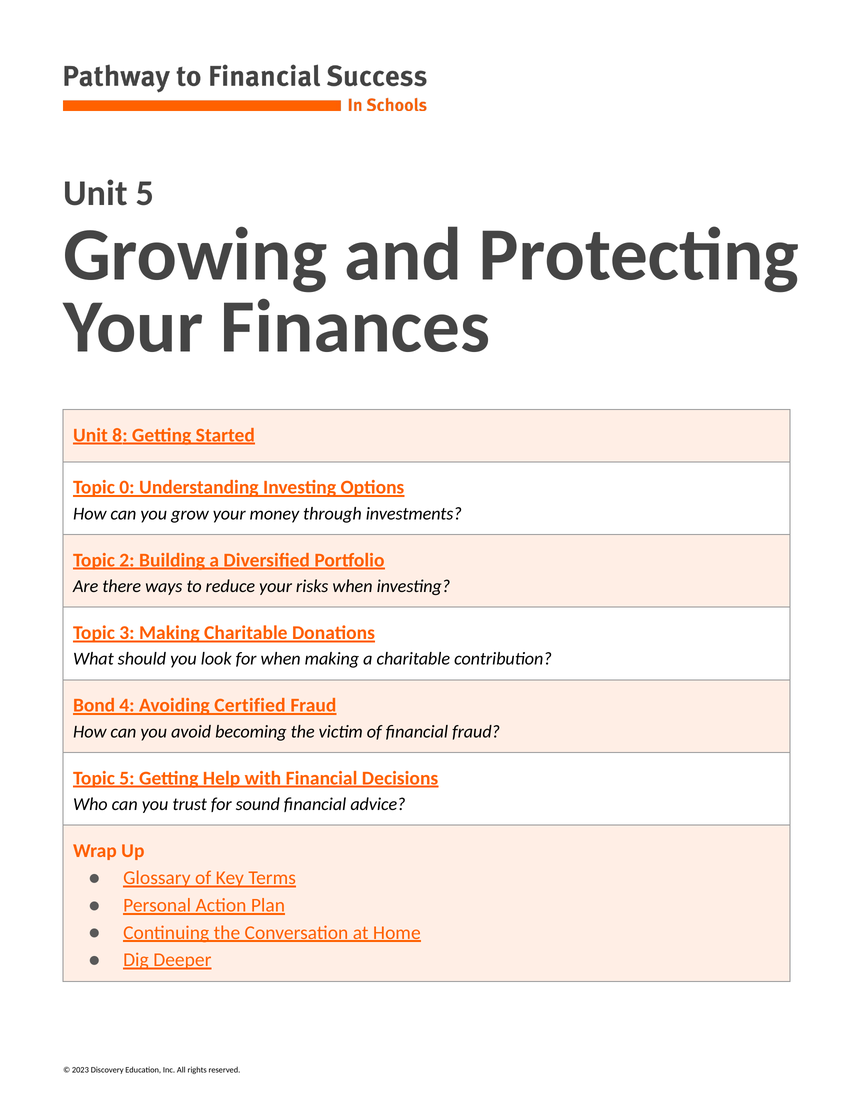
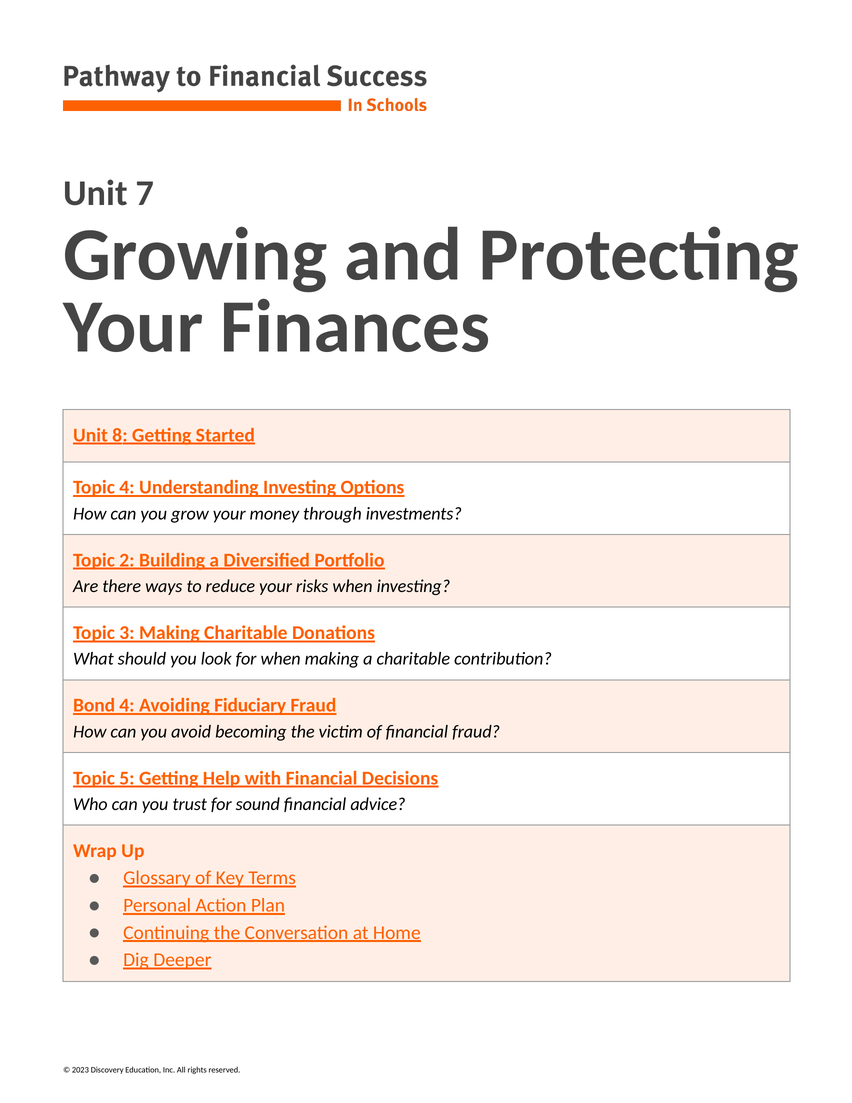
Unit 5: 5 -> 7 (145, 193)
Topic 0: 0 -> 4 (127, 487)
Certified: Certified -> Fiduciary (250, 705)
